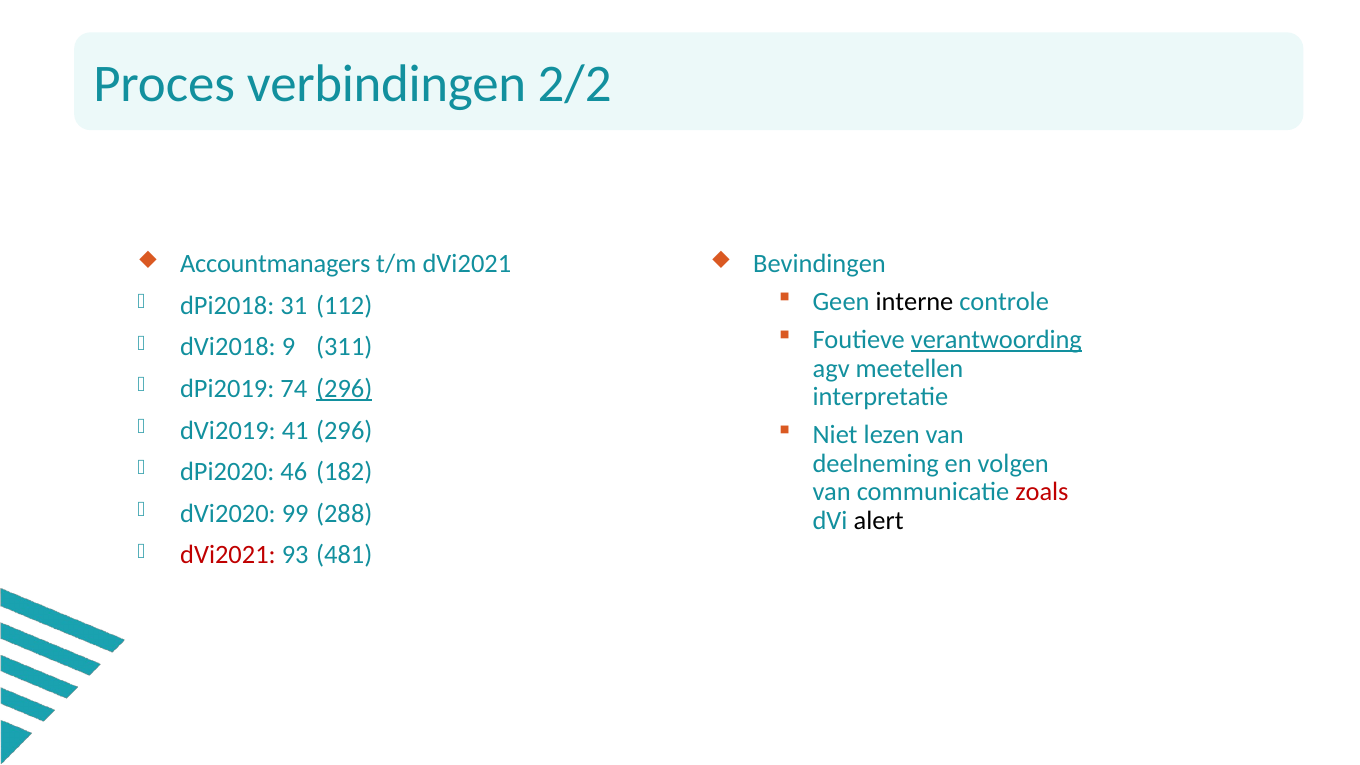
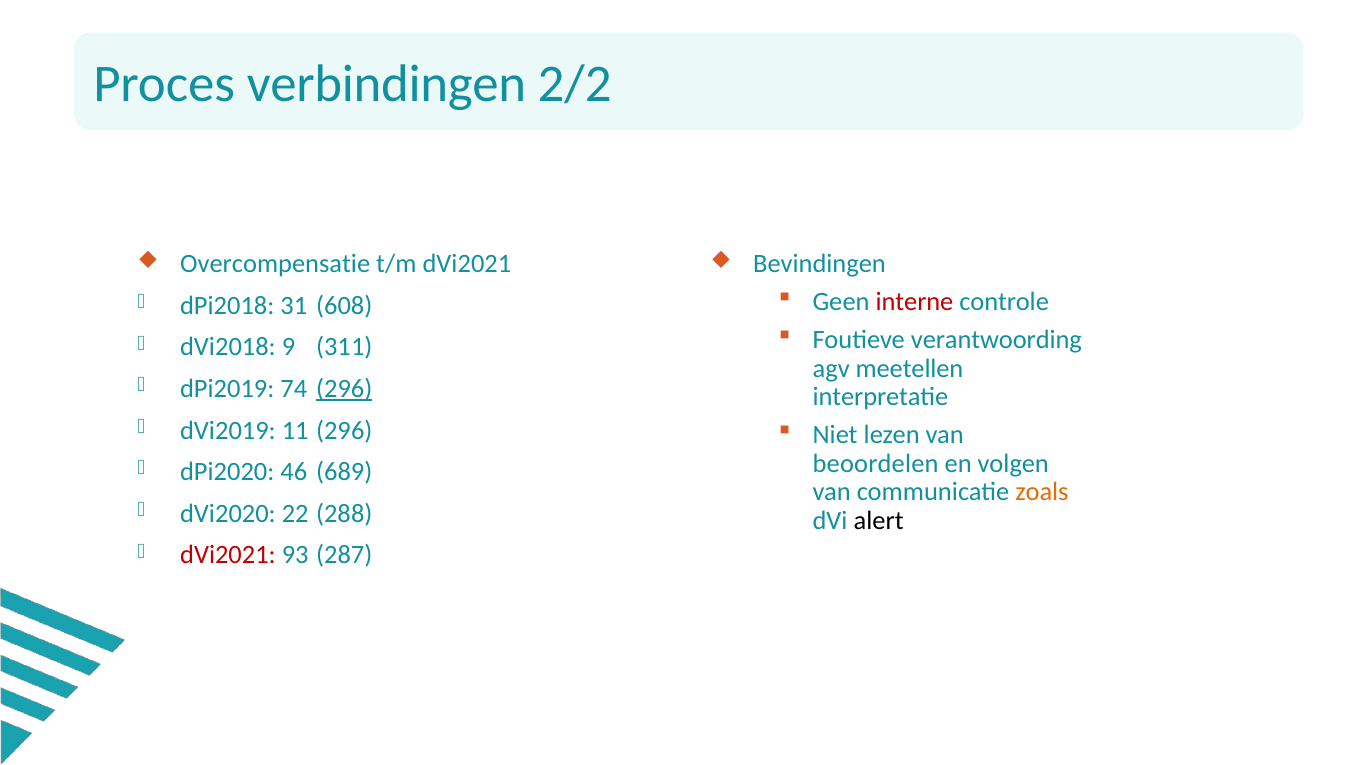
Accountmanagers: Accountmanagers -> Overcompensatie (275, 264)
interne colour: black -> red (915, 302)
112: 112 -> 608 (344, 306)
verantwoording underline: present -> none (996, 340)
41: 41 -> 11 (295, 430)
deelneming: deelneming -> beoordelen (876, 464)
182: 182 -> 689 (344, 472)
zoals colour: red -> orange (1042, 492)
99: 99 -> 22 (295, 513)
481: 481 -> 287 (344, 555)
